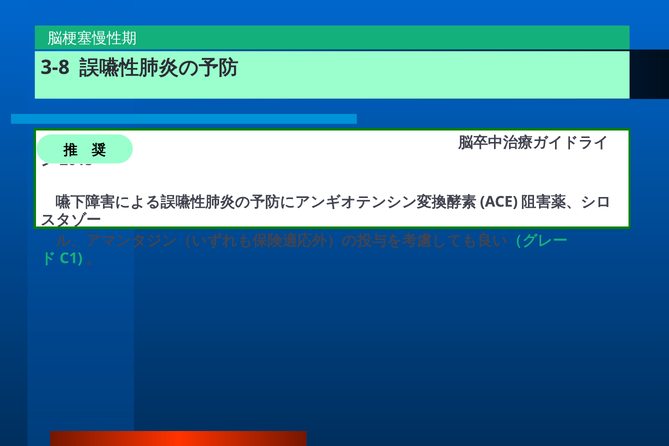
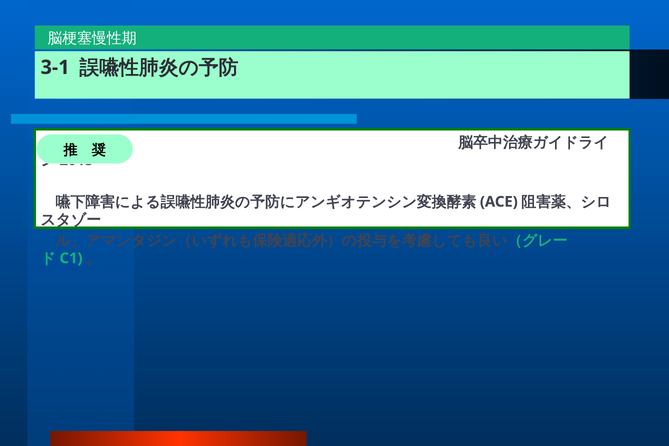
3-8: 3-8 -> 3-1 (55, 67)
